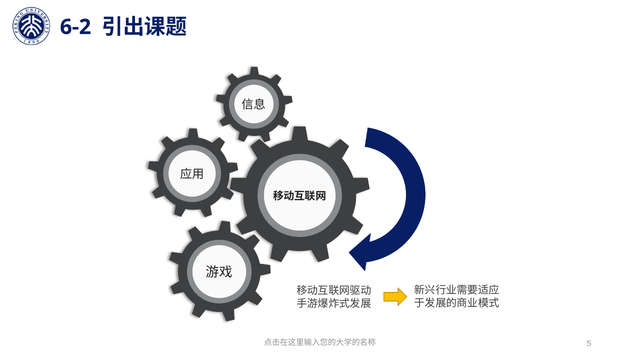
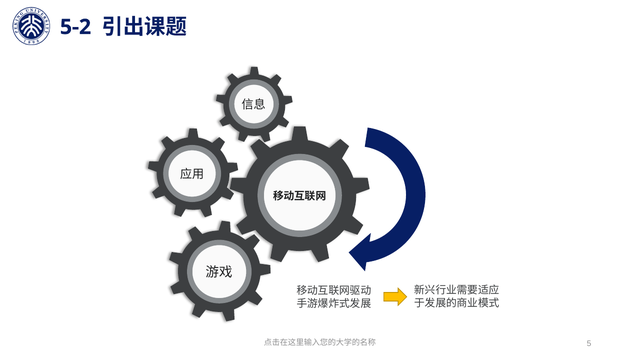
6-2: 6-2 -> 5-2 (76, 27)
